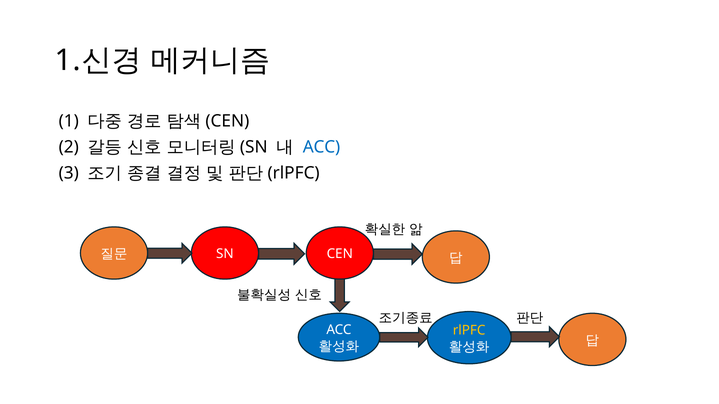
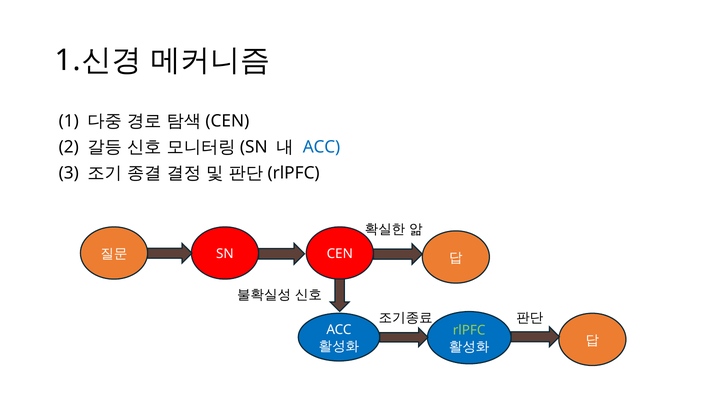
rlPFC colour: yellow -> light green (469, 331)
